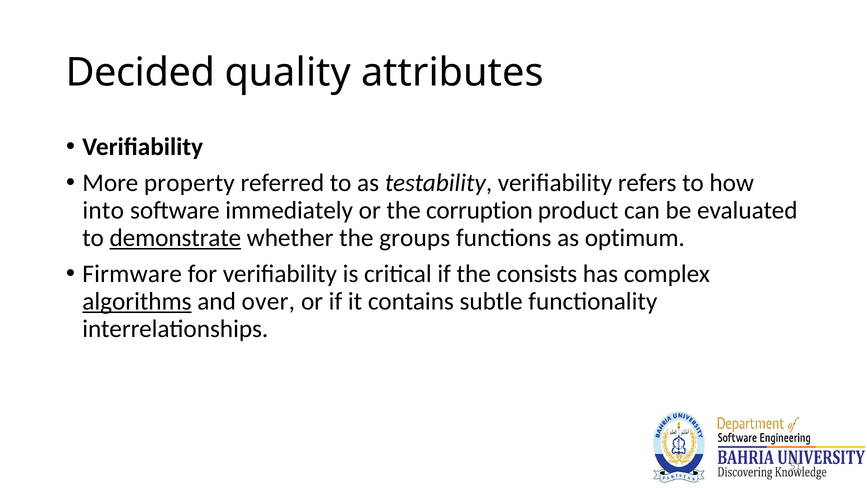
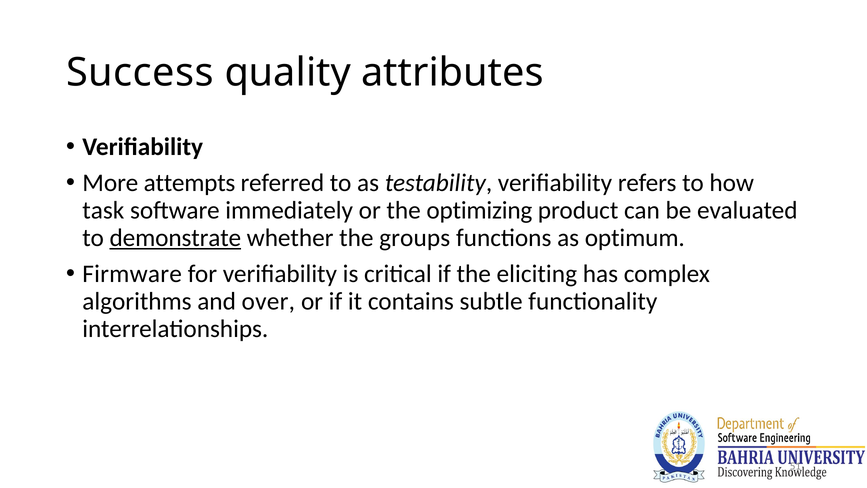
Decided: Decided -> Success (140, 73)
property: property -> attempts (190, 183)
into: into -> task (103, 210)
corruption: corruption -> optimizing (479, 210)
consists: consists -> eliciting (537, 274)
algorithms underline: present -> none (137, 301)
